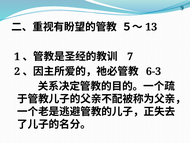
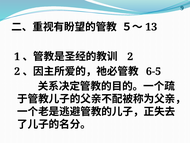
7: 7 -> 2 (130, 56)
6-3: 6-3 -> 6-5 (153, 71)
